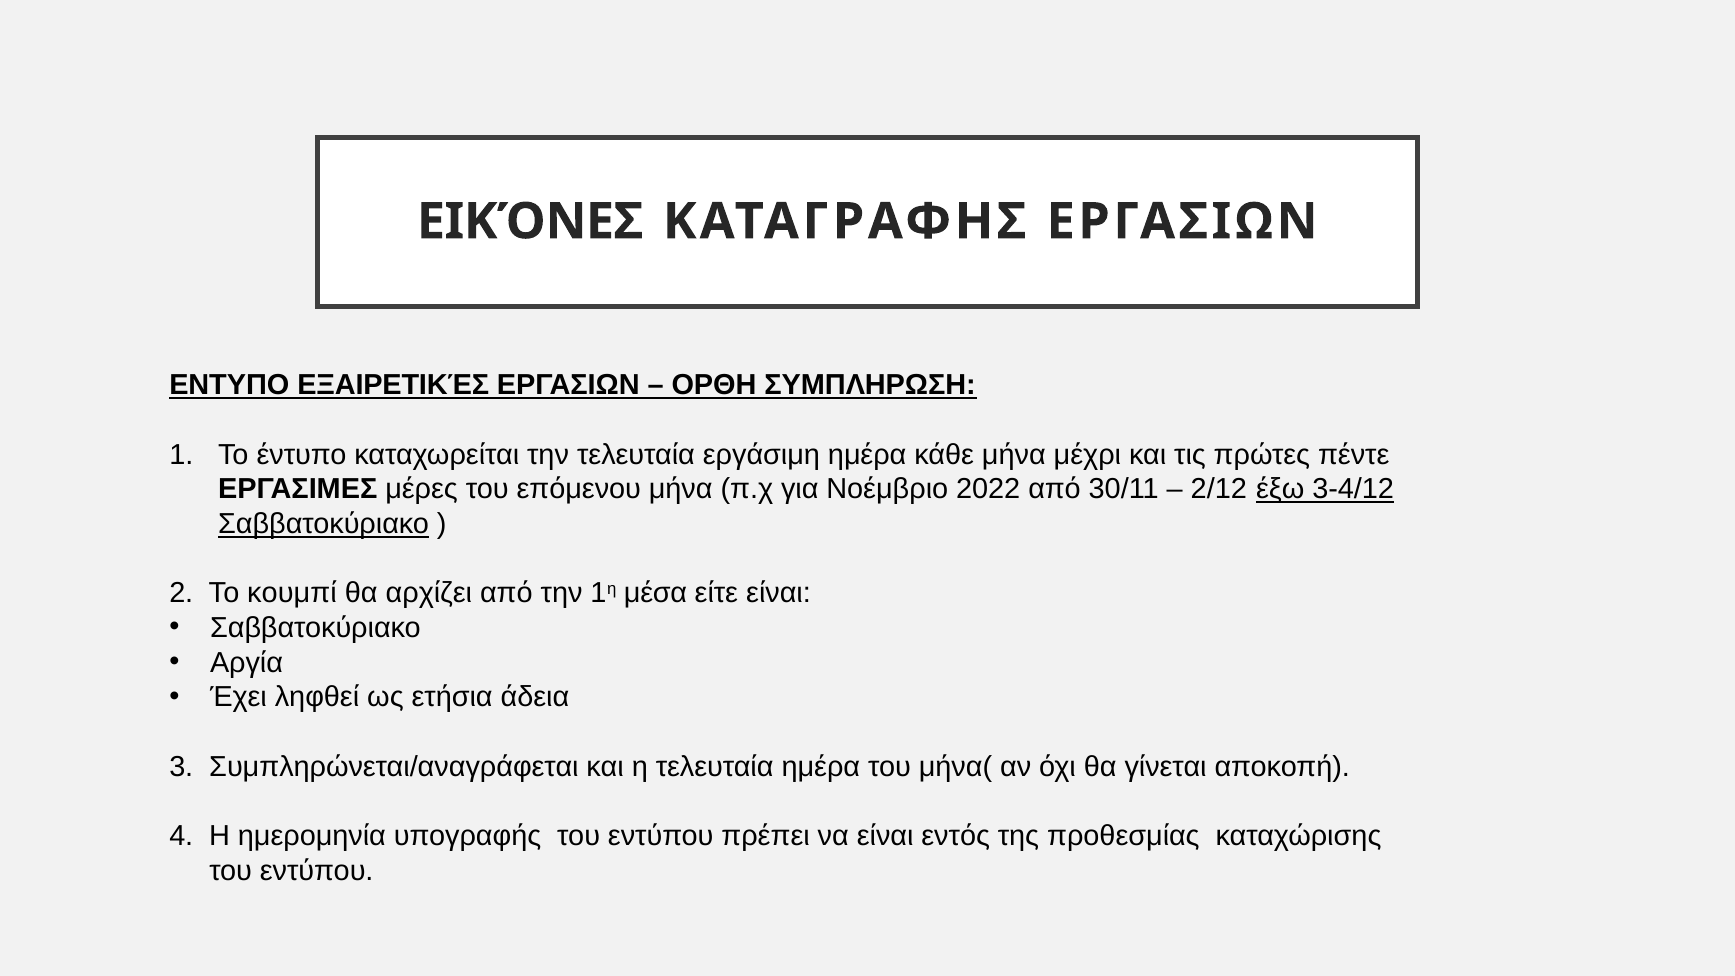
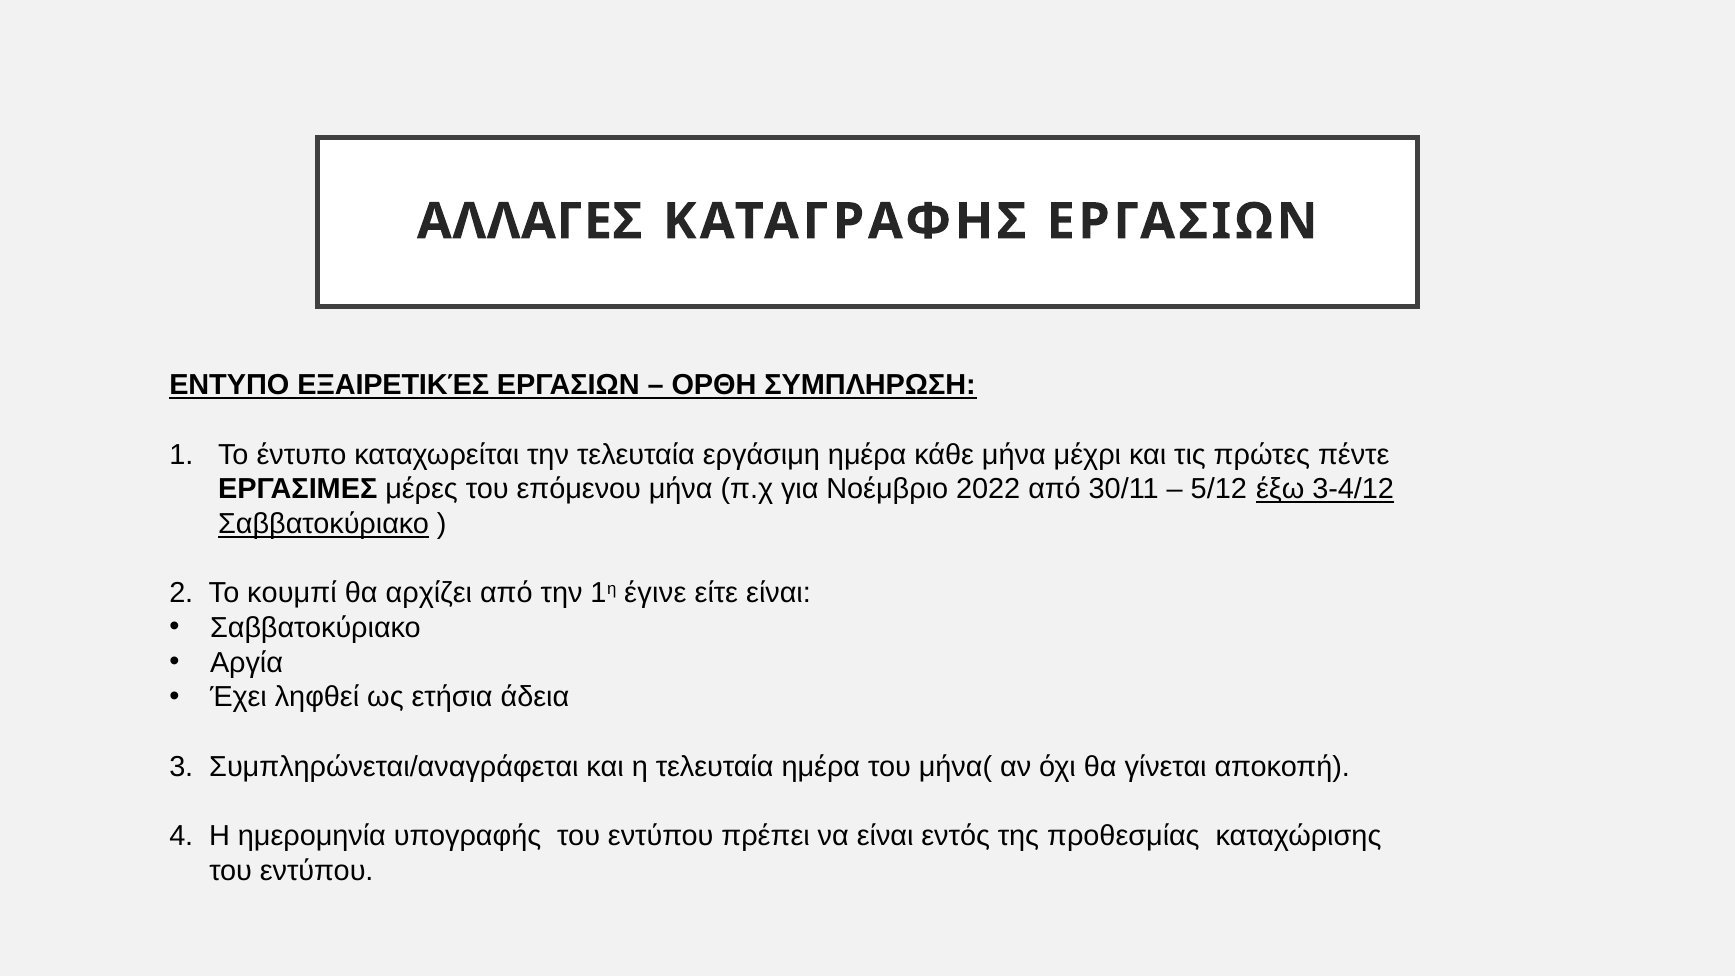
ΕΙΚΌΝΕΣ: ΕΙΚΌΝΕΣ -> ΑΛΛΑΓΕΣ (529, 222)
2/12: 2/12 -> 5/12 (1219, 489)
μέσα: μέσα -> έγινε (655, 593)
